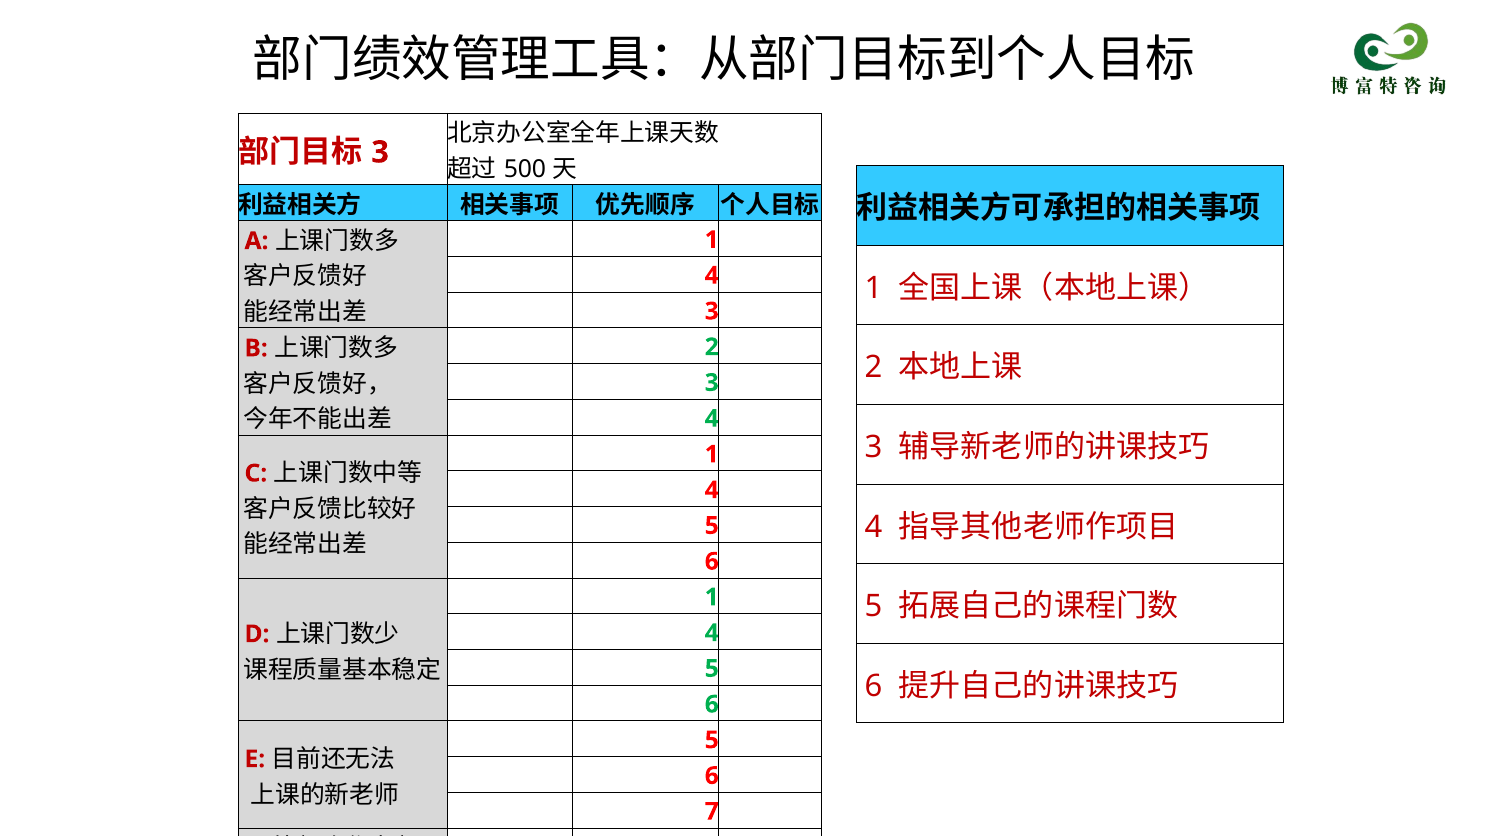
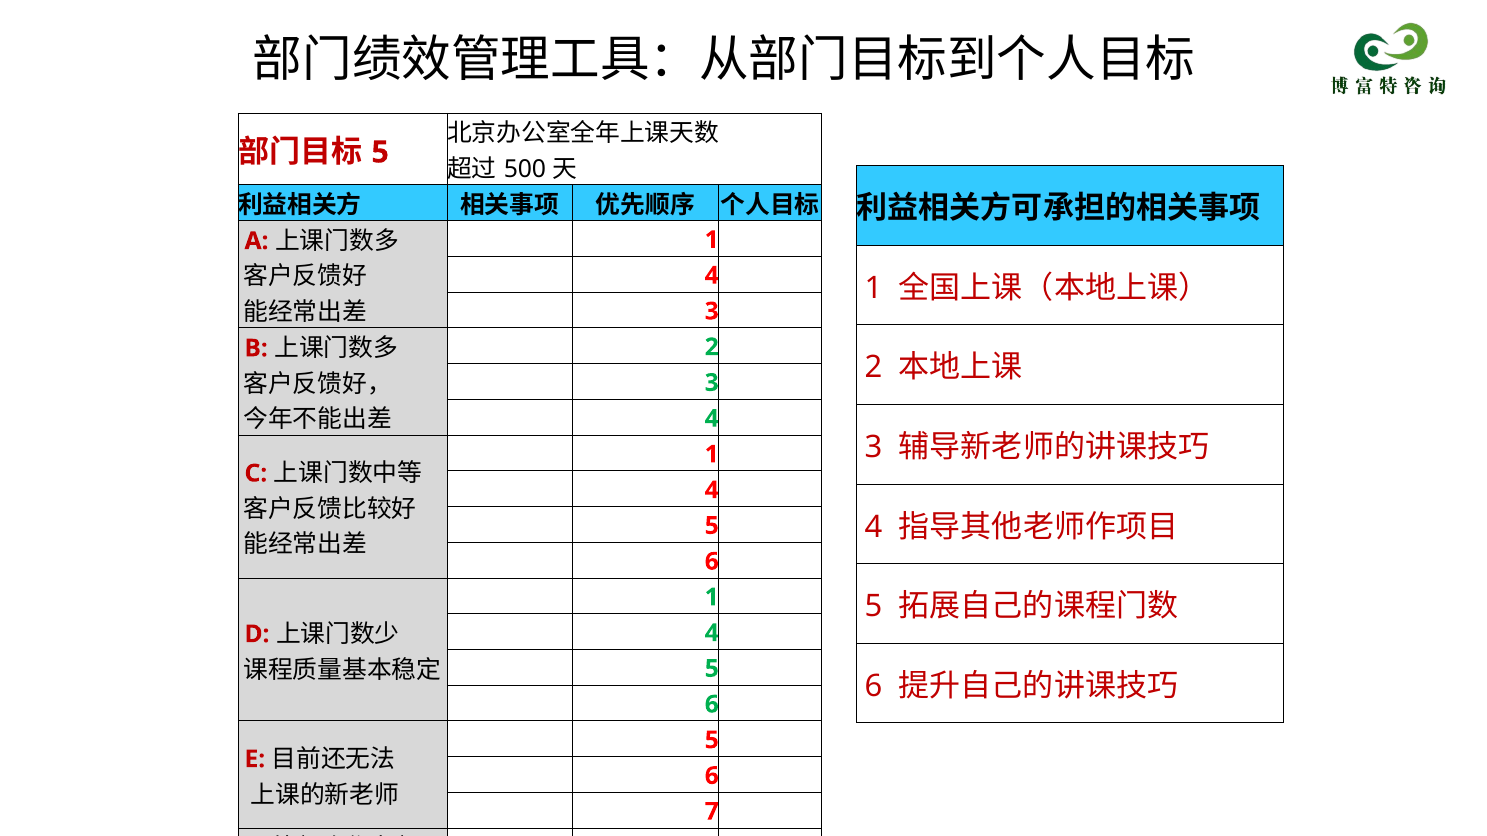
3: 3 -> 5 (380, 152)
